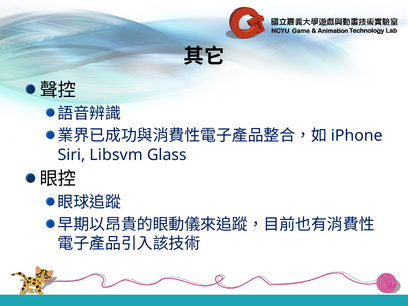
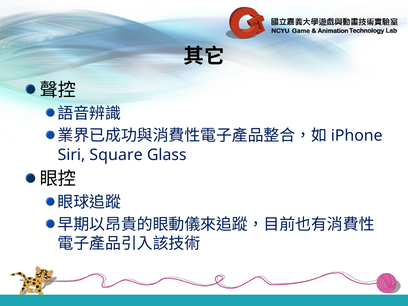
Libsvm: Libsvm -> Square (116, 155)
